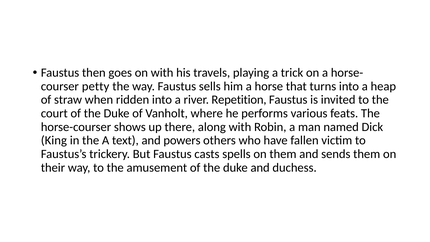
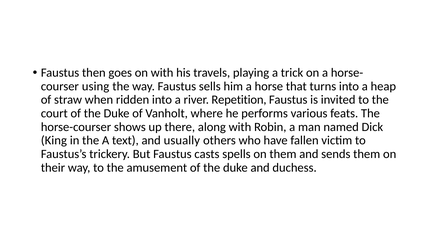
petty: petty -> using (96, 86)
powers: powers -> usually (182, 140)
